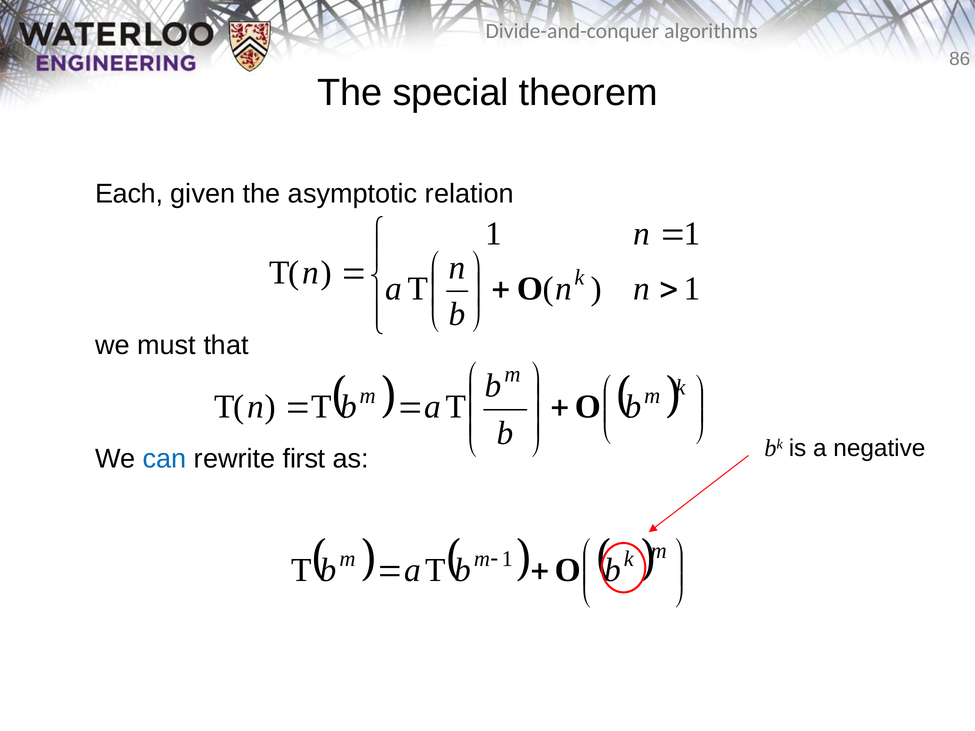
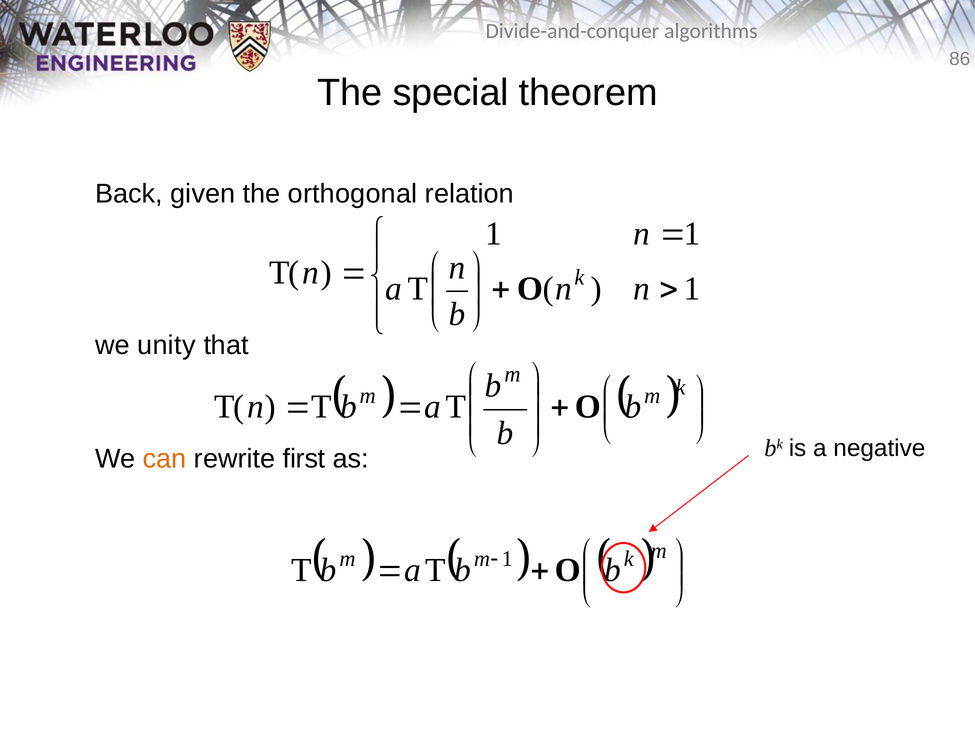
Each: Each -> Back (129, 194)
asymptotic: asymptotic -> orthogonal (353, 194)
must: must -> unity (166, 345)
can colour: blue -> orange (165, 459)
